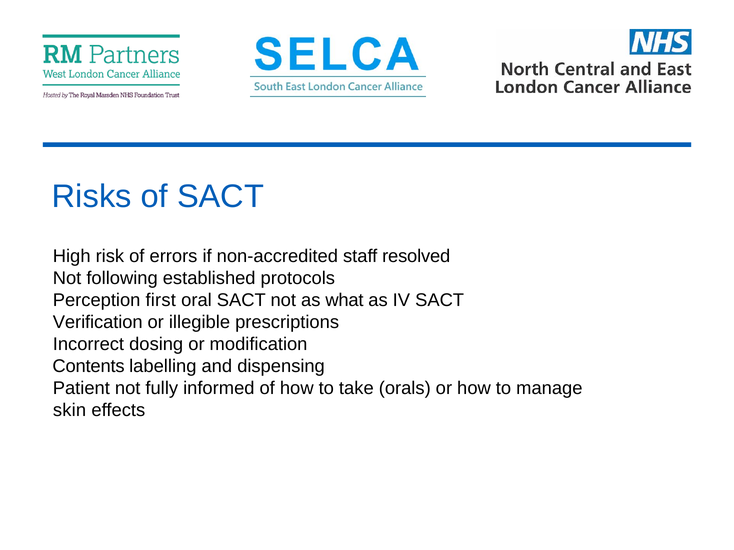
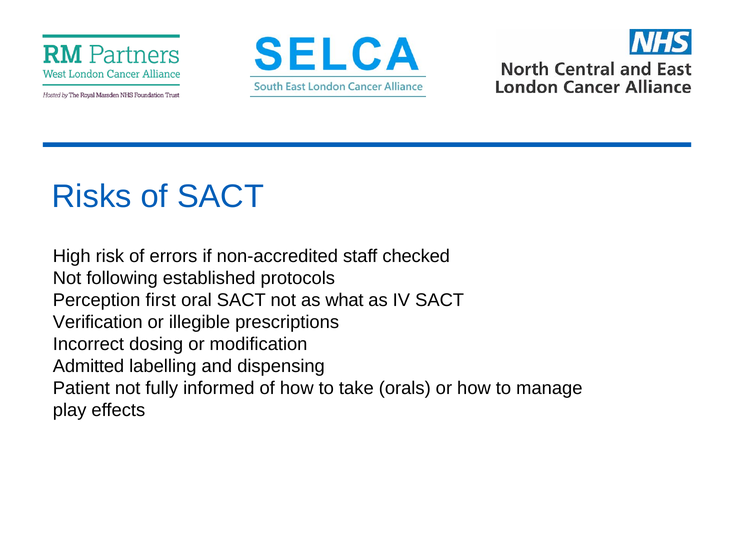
resolved: resolved -> checked (416, 256)
Contents: Contents -> Admitted (89, 367)
skin: skin -> play (70, 411)
